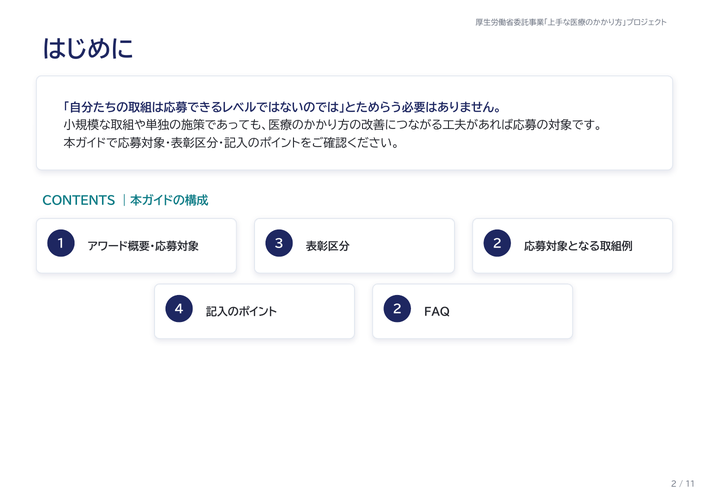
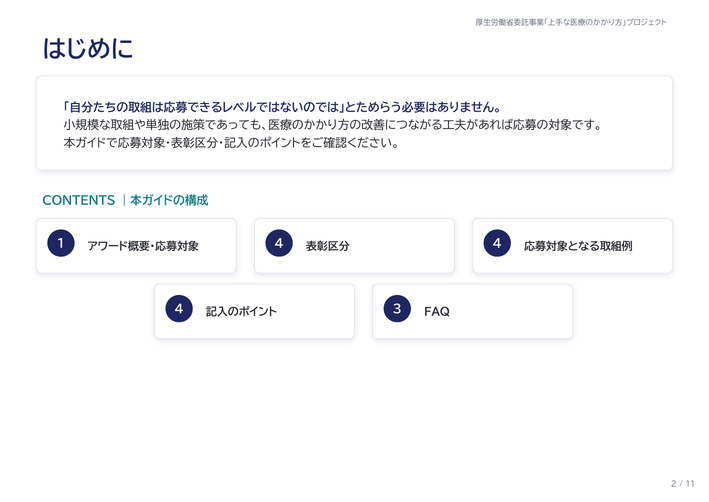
3: 3 -> 4 (279, 244)
2: 2 -> 4 (497, 244)
2: 2 -> 3 (397, 309)
